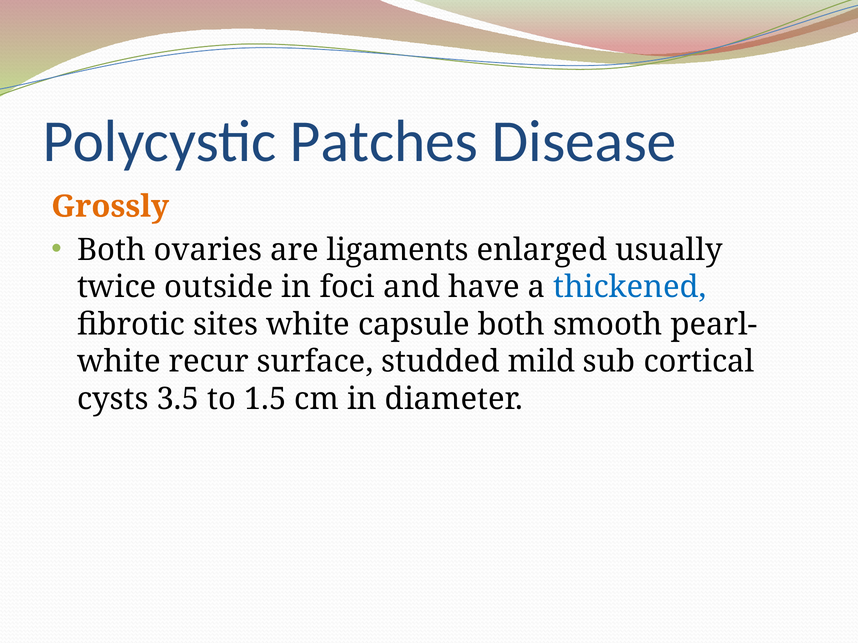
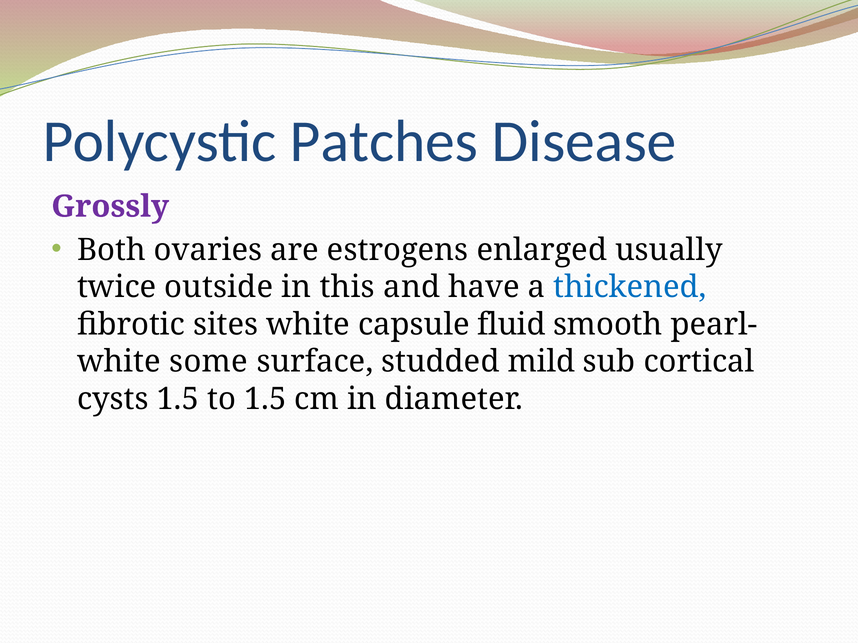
Grossly colour: orange -> purple (110, 207)
ligaments: ligaments -> estrogens (398, 250)
foci: foci -> this (347, 287)
capsule both: both -> fluid (511, 325)
recur: recur -> some (209, 362)
cysts 3.5: 3.5 -> 1.5 (178, 399)
